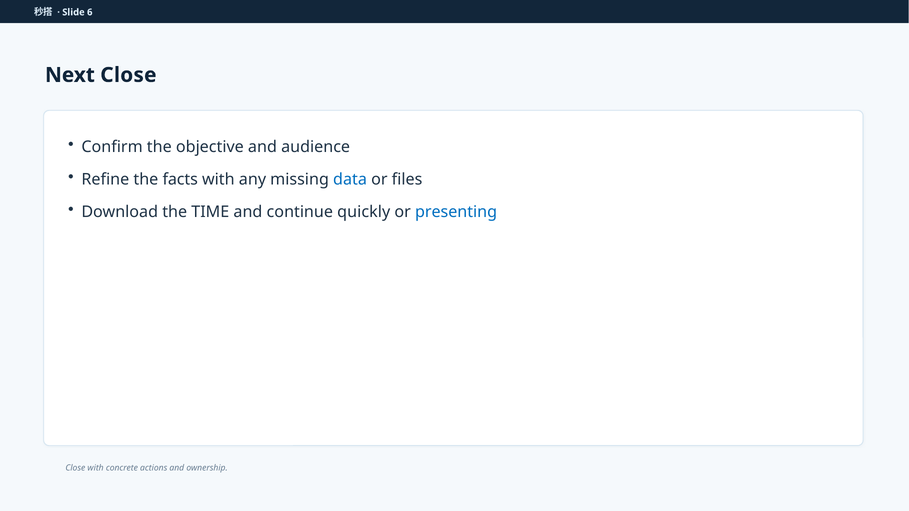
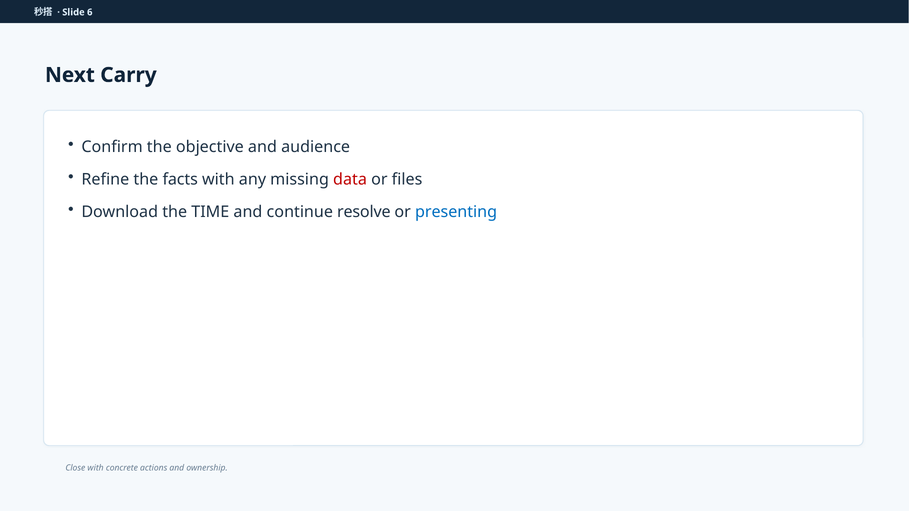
Next Close: Close -> Carry (128, 75)
data colour: blue -> red (350, 180)
quickly: quickly -> resolve (364, 212)
